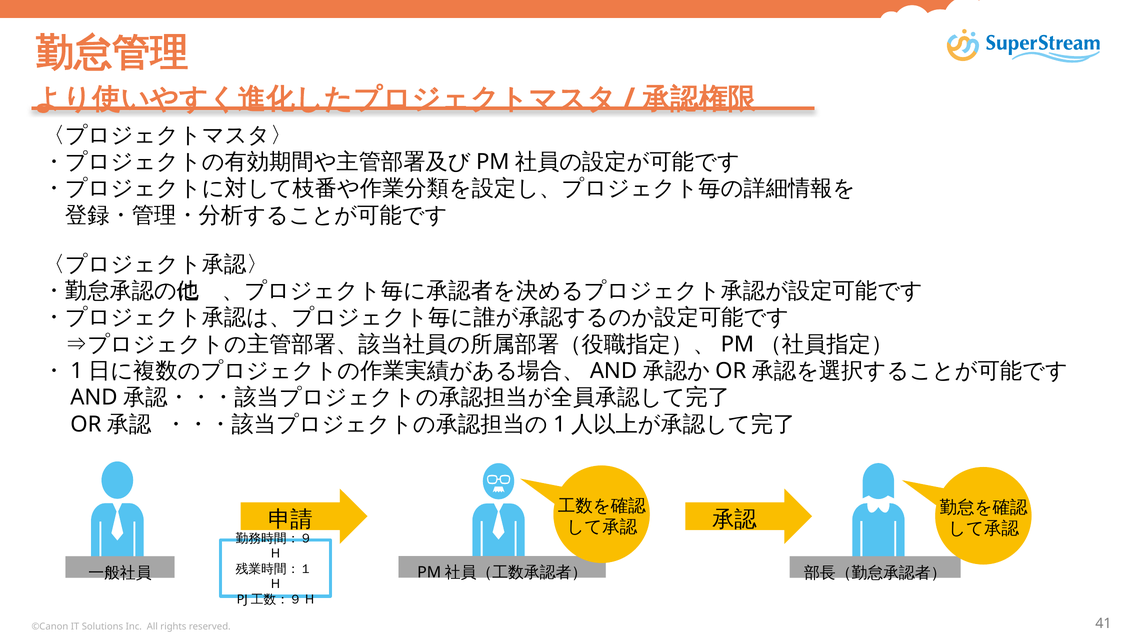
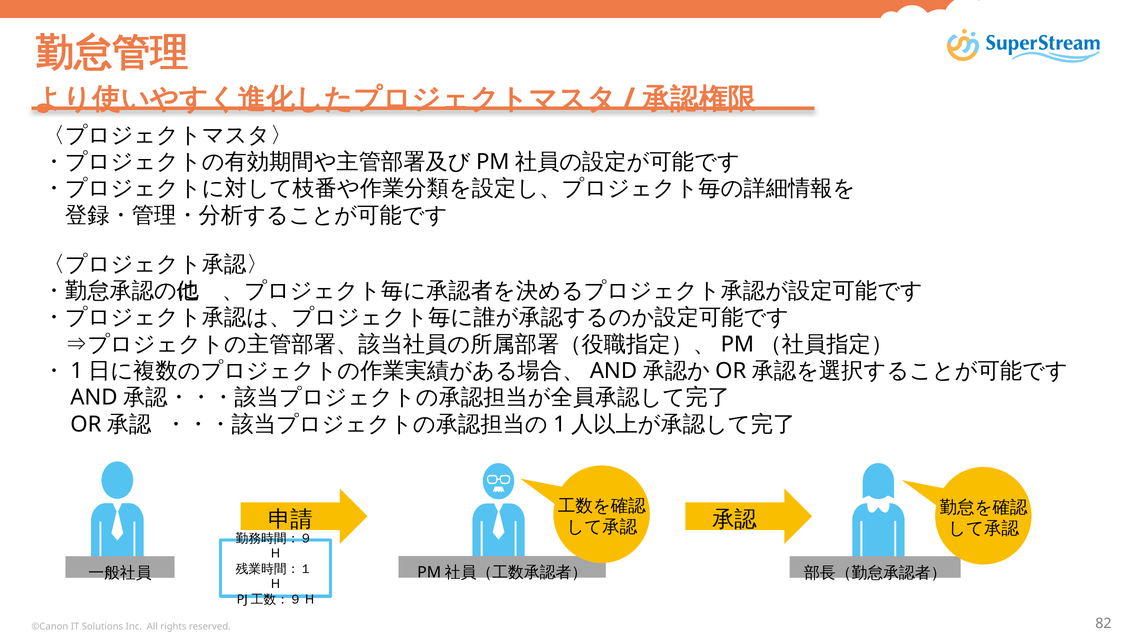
41: 41 -> 82 (1103, 623)
